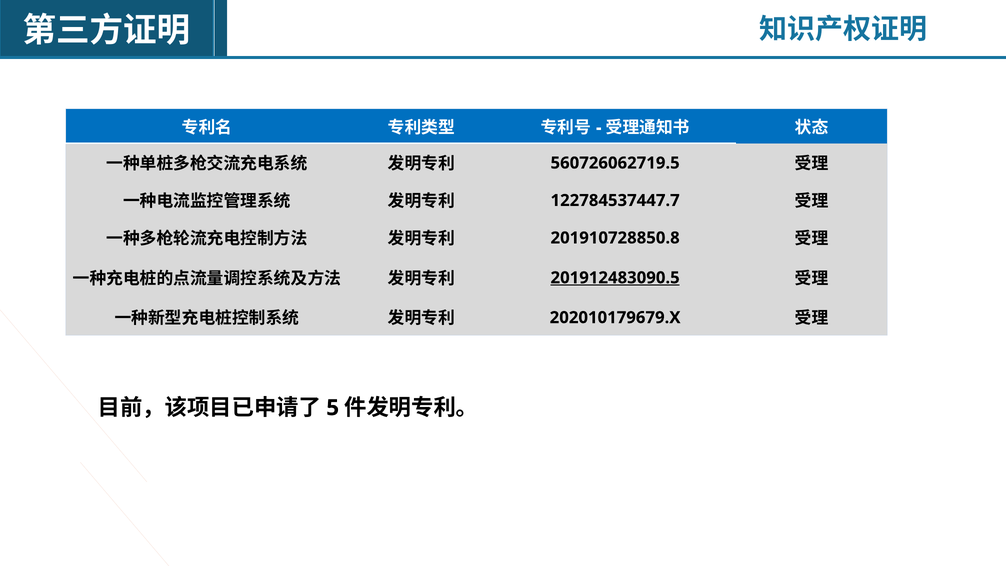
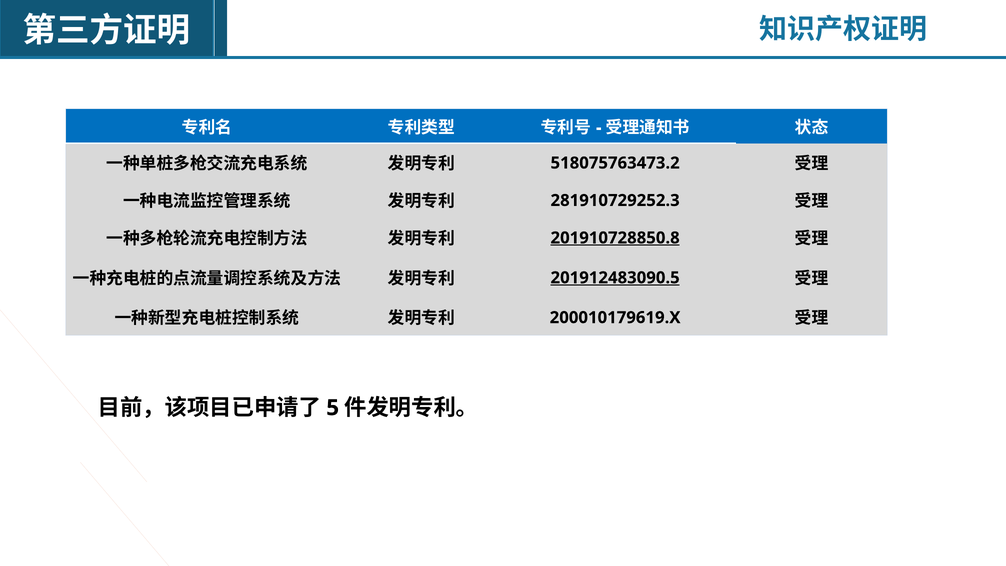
560726062719.5: 560726062719.5 -> 518075763473.2 (615, 163)
122784537447.7: 122784537447.7 -> 281910729252.3 (615, 200)
201910728850.8 underline: none -> present (615, 238)
202010179679.X: 202010179679.X -> 200010179619.X (615, 318)
